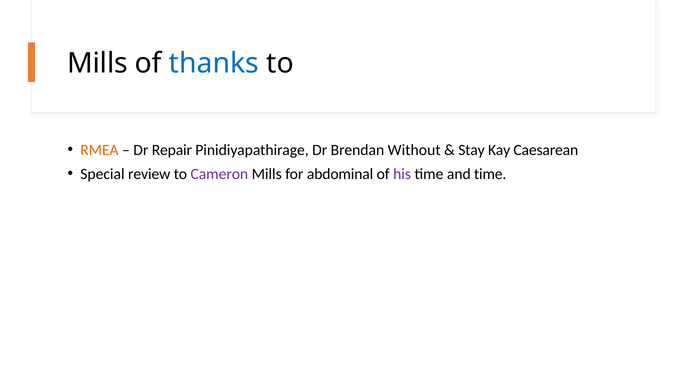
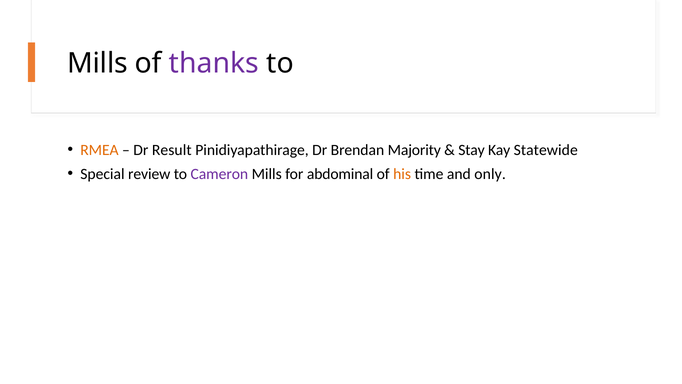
thanks colour: blue -> purple (214, 63)
Repair: Repair -> Result (172, 150)
Without: Without -> Majority (414, 150)
Caesarean: Caesarean -> Statewide (546, 150)
his colour: purple -> orange (402, 174)
and time: time -> only (490, 174)
